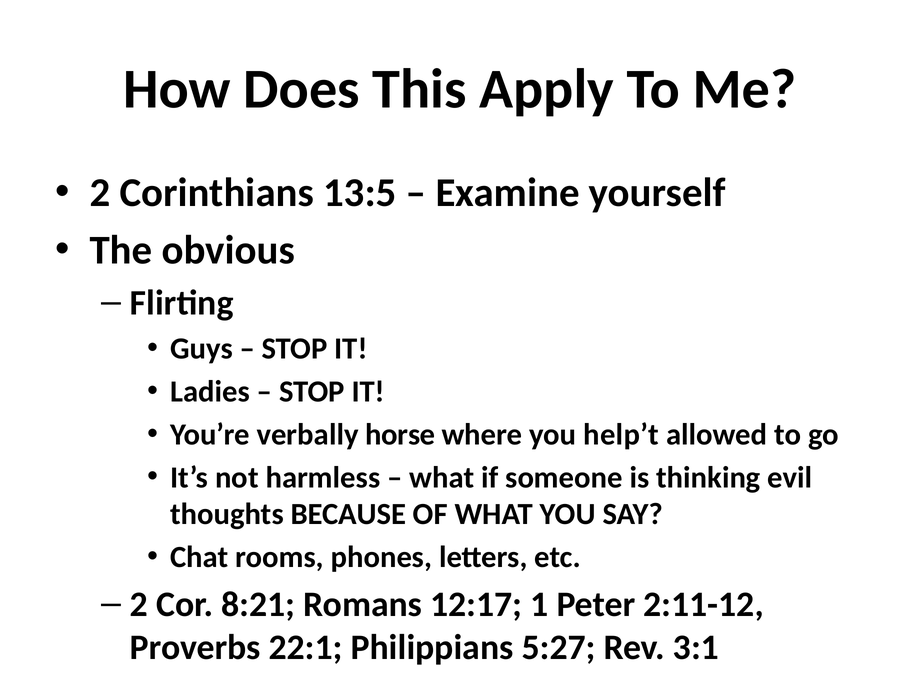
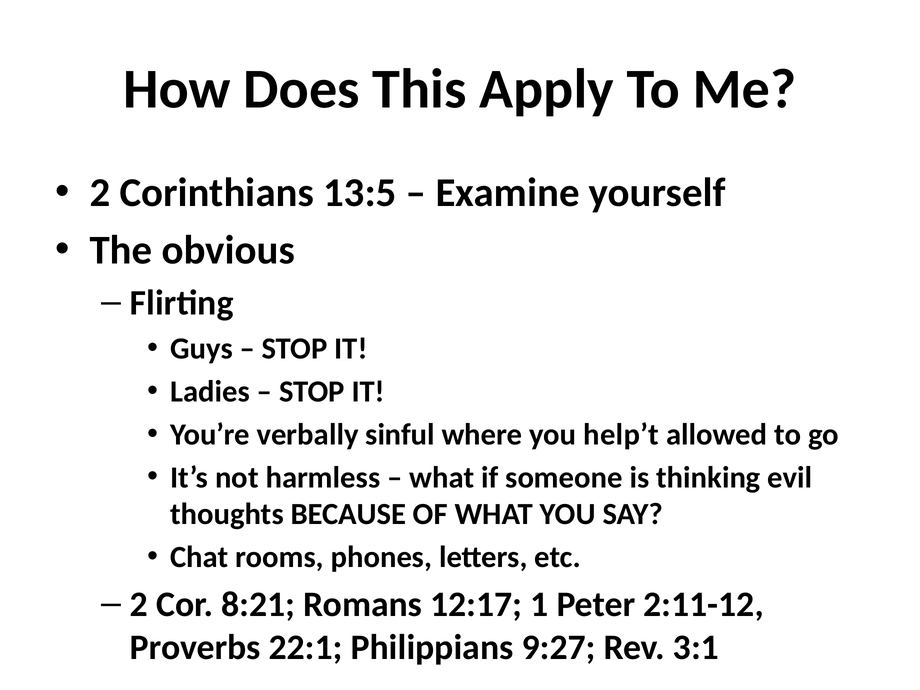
horse: horse -> sinful (400, 435)
5:27: 5:27 -> 9:27 (559, 648)
